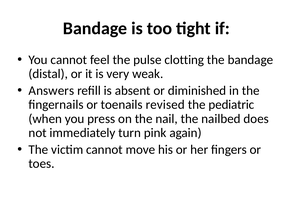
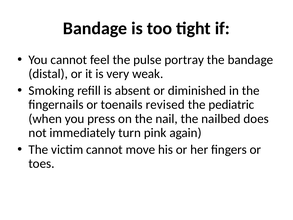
clotting: clotting -> portray (184, 60)
Answers: Answers -> Smoking (51, 90)
